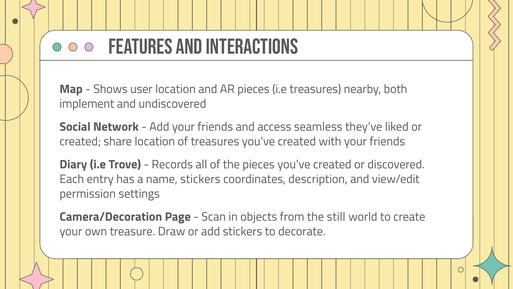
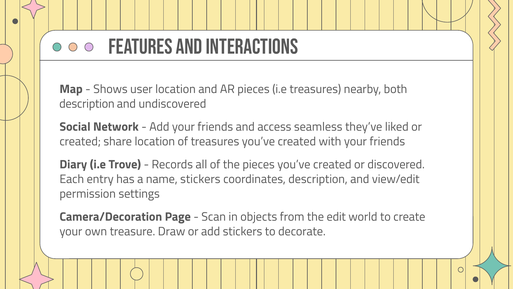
implement: implement -> description (87, 104)
still: still -> edit (336, 217)
